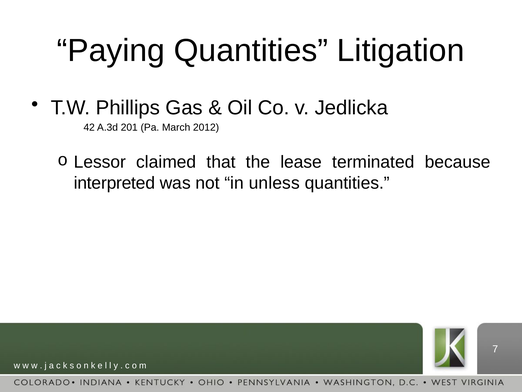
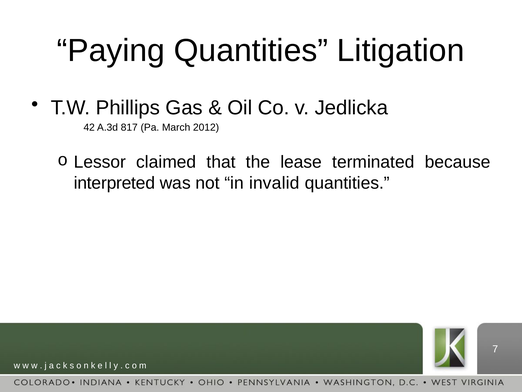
201: 201 -> 817 (129, 127)
unless: unless -> invalid (274, 183)
